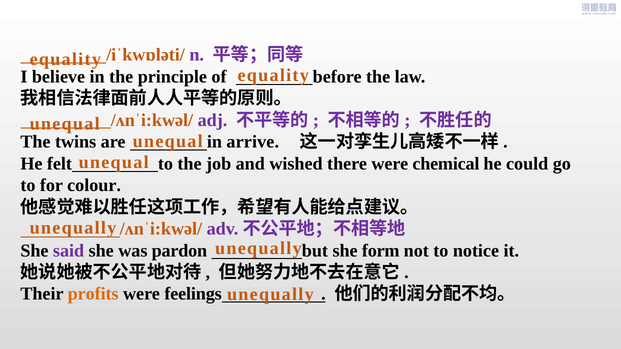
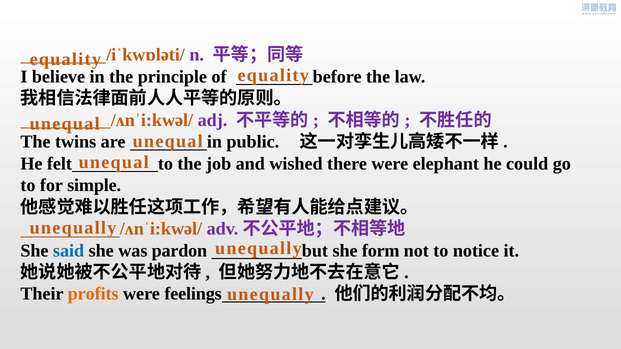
arrive: arrive -> public (253, 142)
chemical: chemical -> elephant (446, 164)
colour: colour -> simple (94, 186)
said colour: purple -> blue (69, 251)
